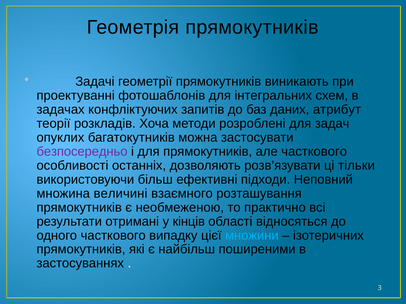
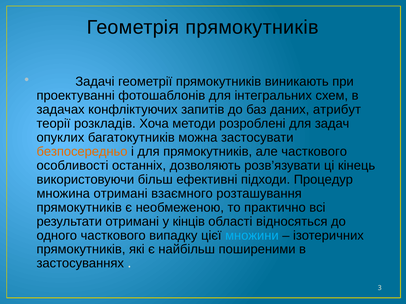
безпосередньо colour: purple -> orange (82, 152)
тільки: тільки -> кінець (357, 166)
Неповний: Неповний -> Процедур (323, 180)
множина величині: величині -> отримані (121, 194)
